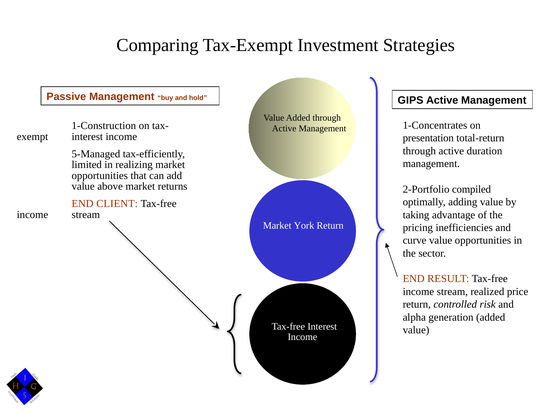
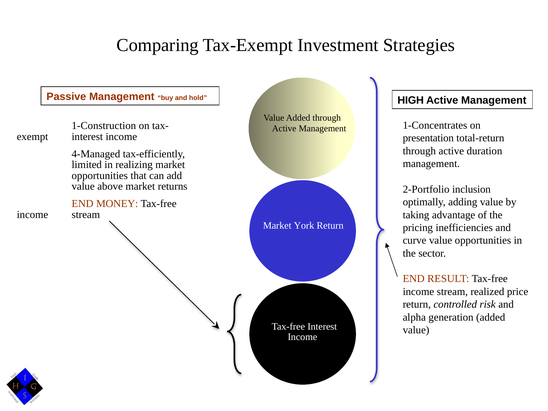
GIPS: GIPS -> HIGH (411, 100)
5-Managed: 5-Managed -> 4-Managed (96, 154)
compiled: compiled -> inclusion (471, 189)
CLIENT: CLIENT -> MONEY (117, 204)
